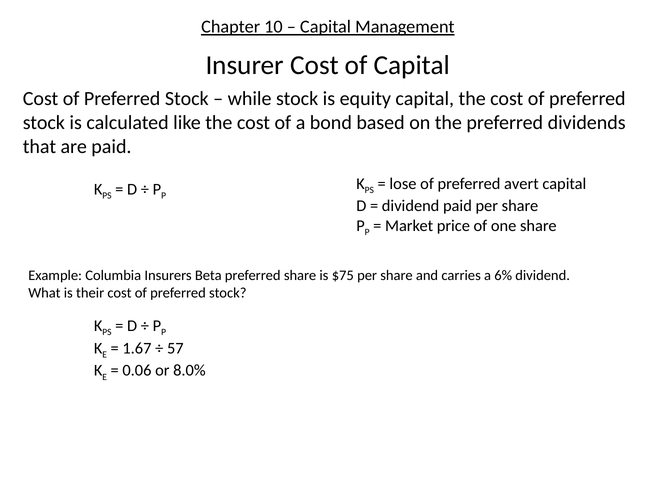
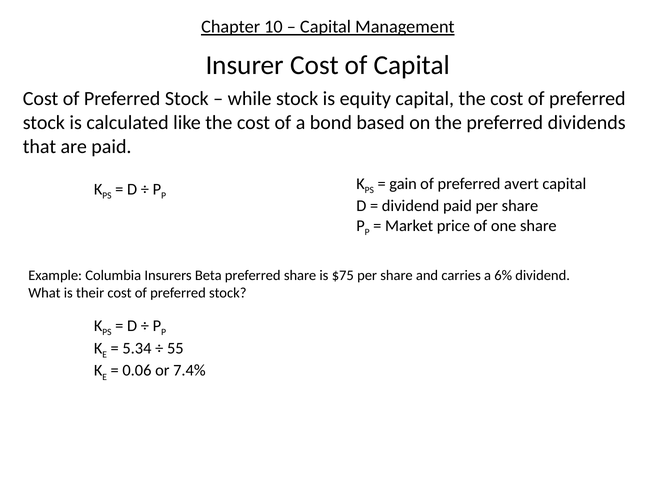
lose: lose -> gain (403, 184)
1.67: 1.67 -> 5.34 (137, 348)
57: 57 -> 55 (175, 348)
8.0%: 8.0% -> 7.4% (189, 371)
